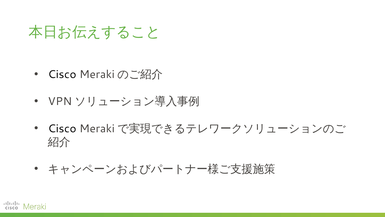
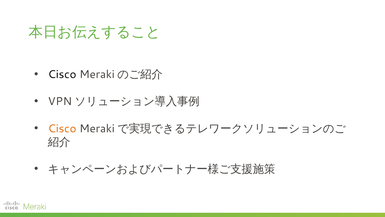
Cisco colour: black -> orange (62, 128)
